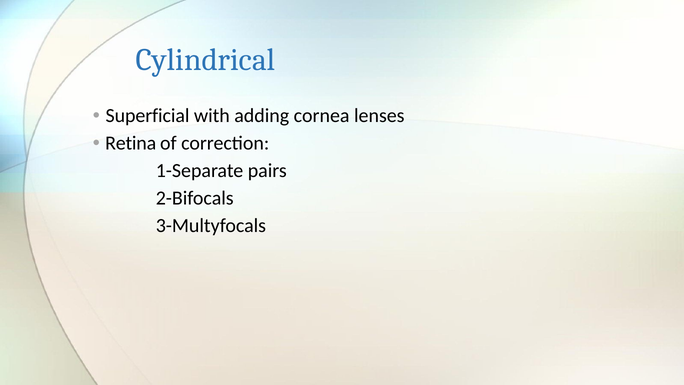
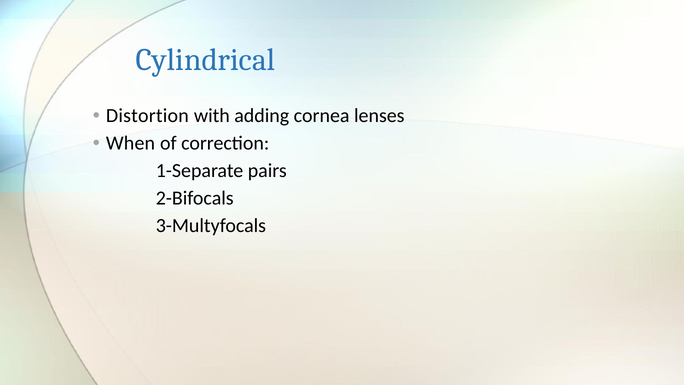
Superficial: Superficial -> Distortion (147, 116)
Retina: Retina -> When (130, 143)
